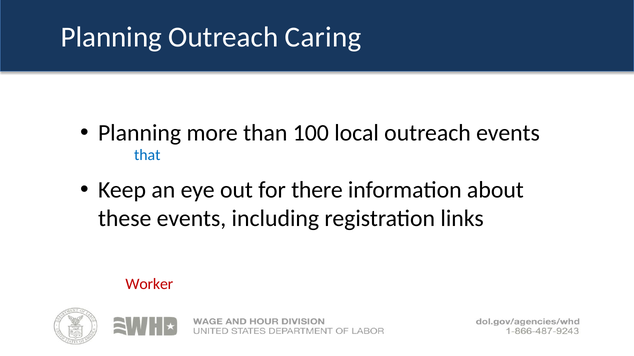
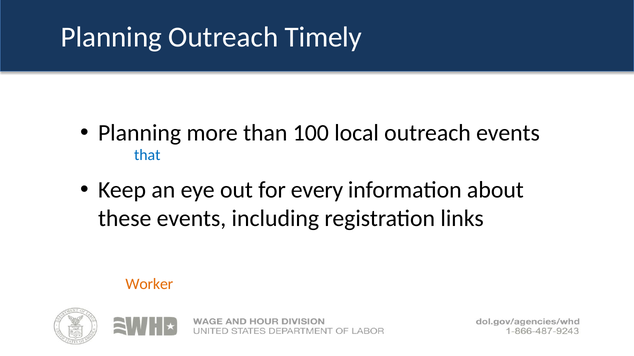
Caring: Caring -> Timely (323, 37)
there: there -> every (317, 190)
Worker colour: red -> orange (149, 285)
